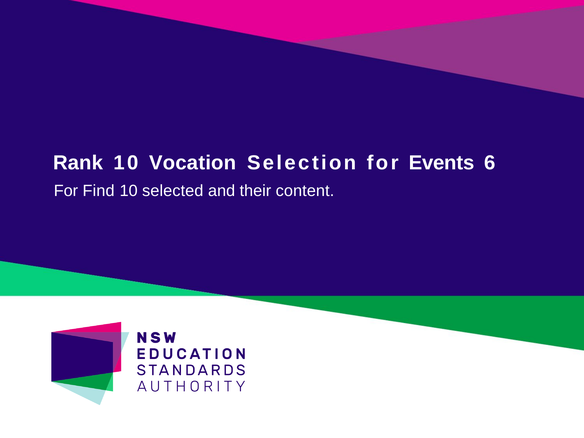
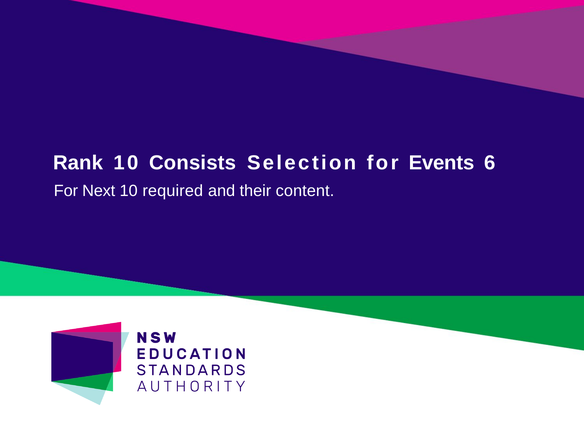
Vocation: Vocation -> Consists (193, 163)
Find: Find -> Next (99, 191)
selected: selected -> required (173, 191)
